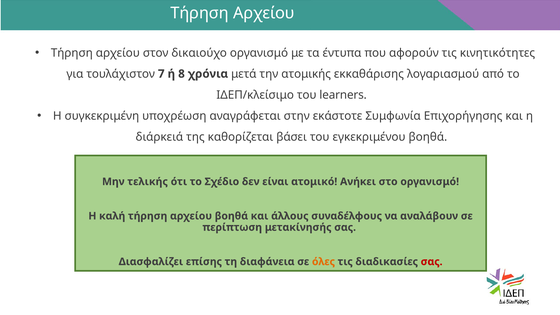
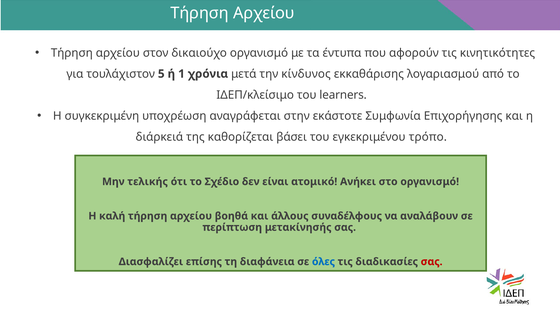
7: 7 -> 5 (161, 74)
8: 8 -> 1 (181, 74)
ατομικής: ατομικής -> κίνδυνος (306, 74)
εγκεκριμένου βοηθά: βοηθά -> τρόπο (428, 137)
όλες colour: orange -> blue (323, 262)
